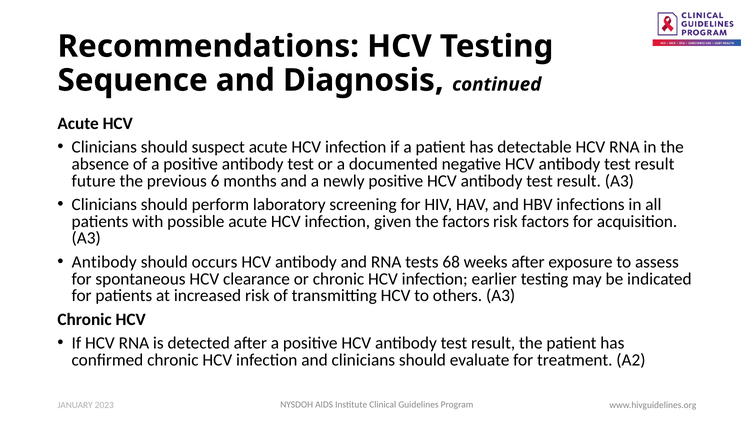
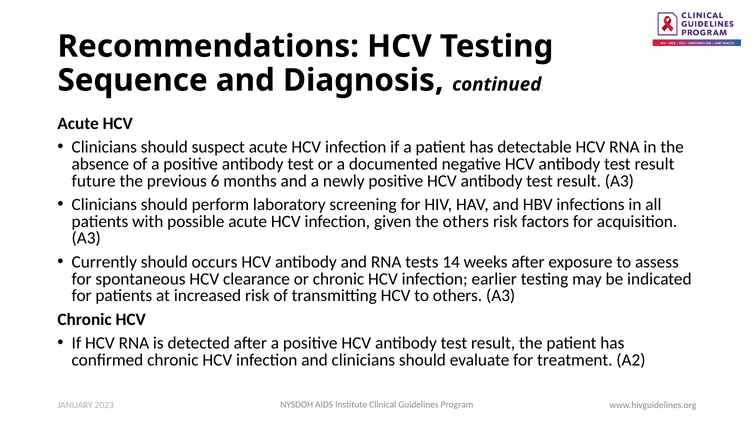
the factors: factors -> others (466, 221)
Antibody: Antibody -> Currently (104, 262)
68: 68 -> 14 (451, 262)
